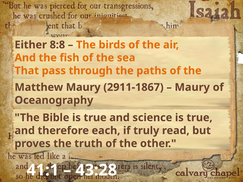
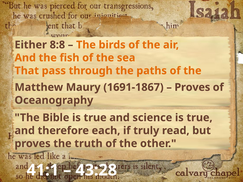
2911-1867: 2911-1867 -> 1691-1867 (133, 87)
Maury: Maury -> Proves (192, 87)
